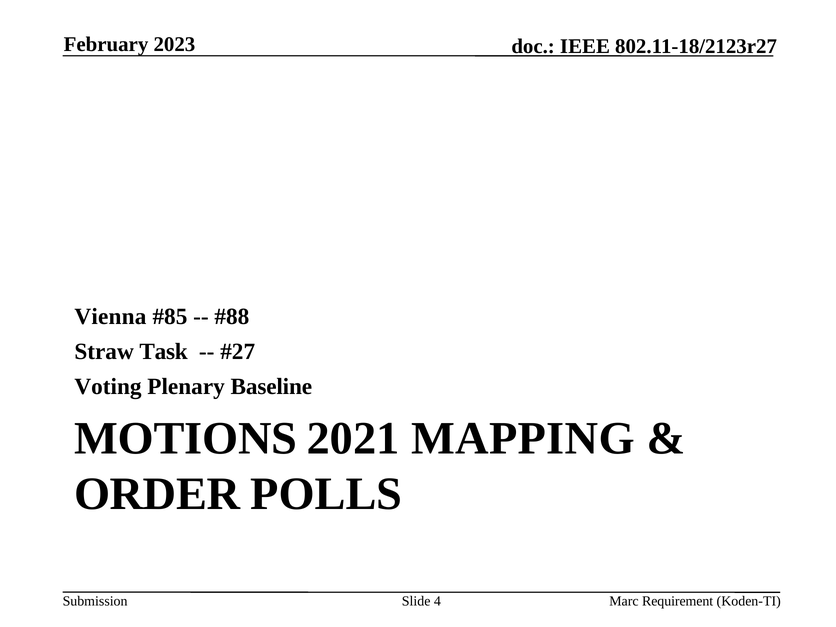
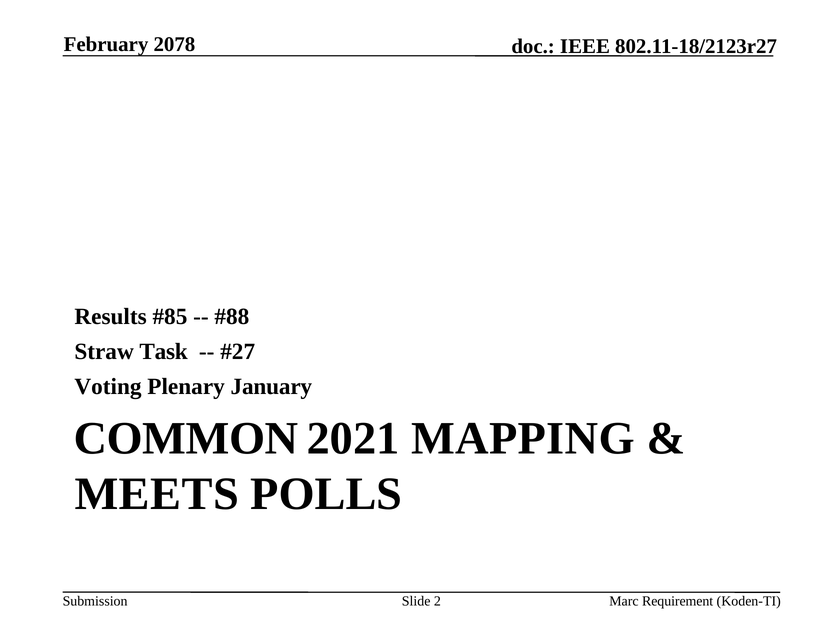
2023: 2023 -> 2078 (174, 44)
Vienna: Vienna -> Results (111, 317)
Baseline: Baseline -> January (271, 386)
MOTIONS: MOTIONS -> COMMON (186, 438)
ORDER: ORDER -> MEETS (157, 494)
4: 4 -> 2 (437, 601)
